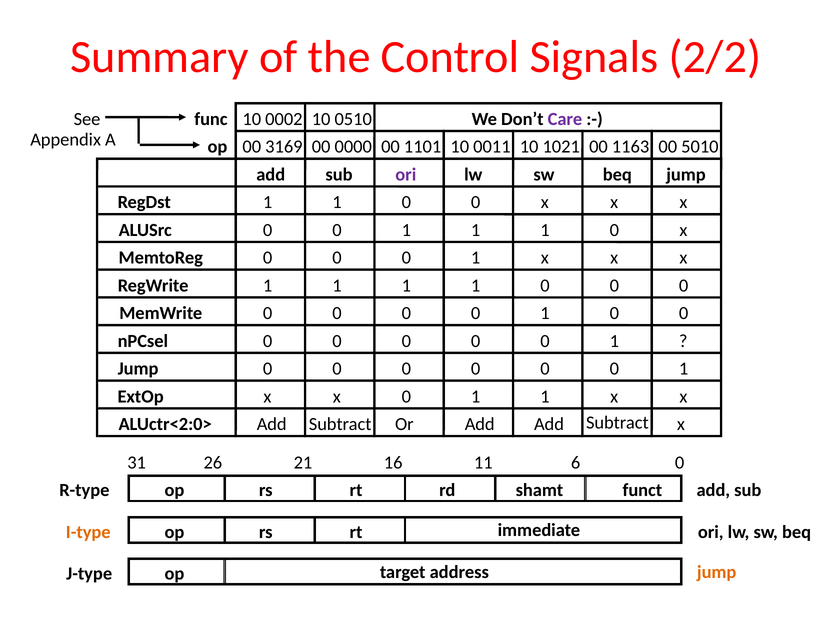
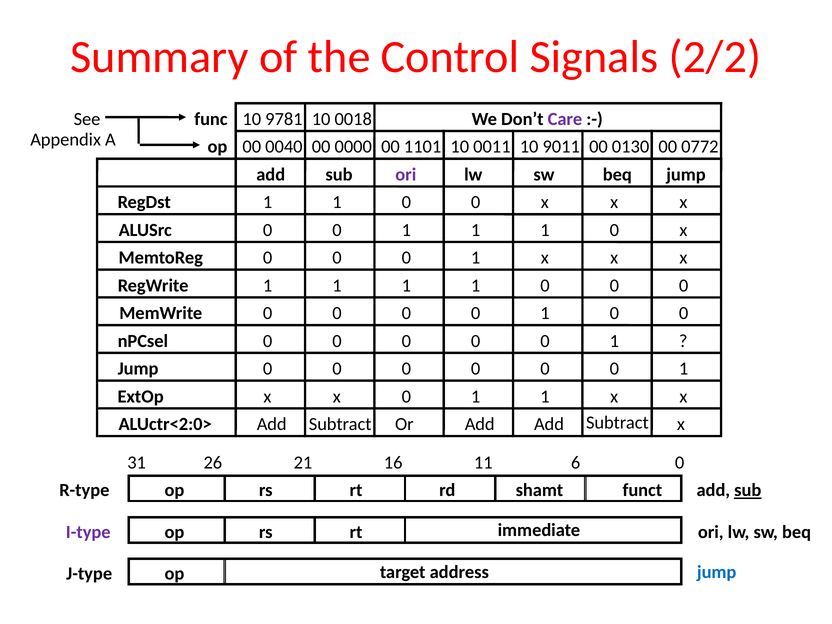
0002: 0002 -> 9781 (284, 119)
0510: 0510 -> 0018 (353, 119)
3169: 3169 -> 0040 (284, 147)
1021: 1021 -> 9011 (561, 147)
1163: 1163 -> 0130 (631, 147)
5010: 5010 -> 0772 (700, 147)
sub underline: none -> present (748, 490)
I-type colour: orange -> purple (88, 532)
jump colour: orange -> blue (717, 572)
